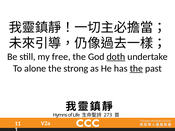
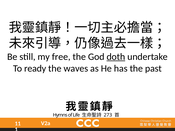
alone: alone -> ready (35, 69)
strong: strong -> waves (76, 69)
the underline: present -> none (136, 69)
